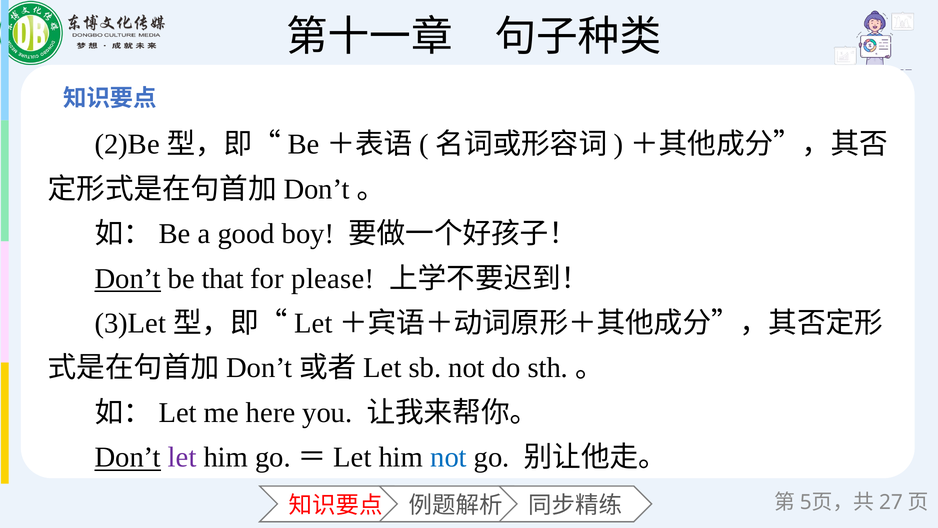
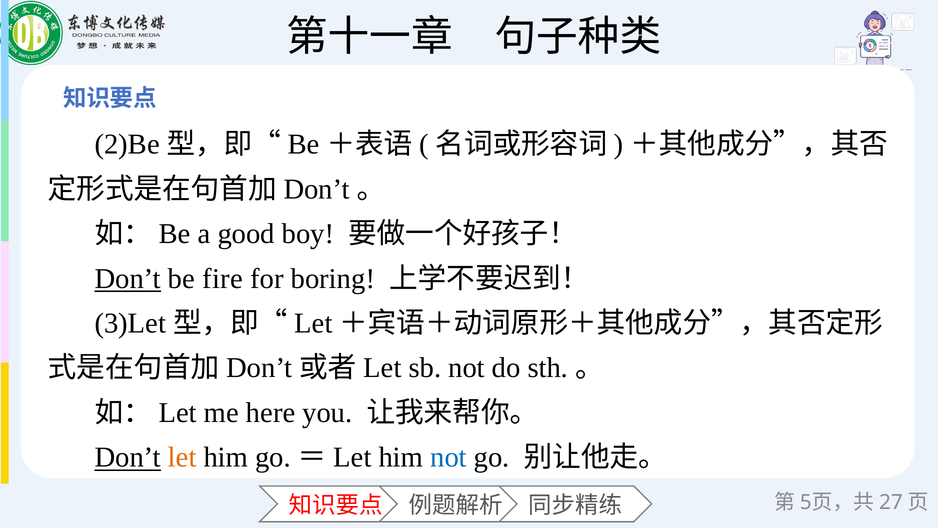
that: that -> fire (223, 278)
please: please -> boring (333, 278)
let colour: purple -> orange (182, 457)
